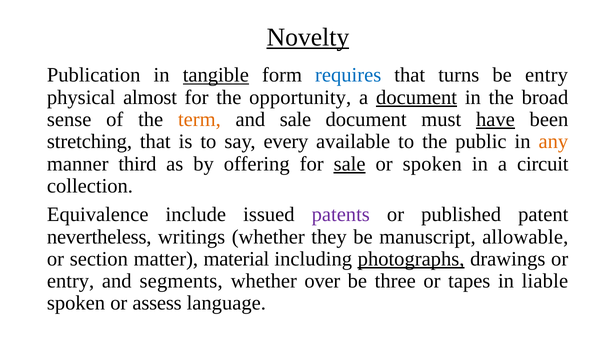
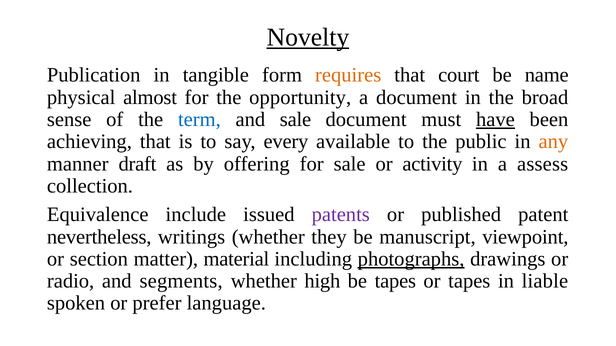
tangible underline: present -> none (216, 75)
requires colour: blue -> orange (348, 75)
turns: turns -> court (459, 75)
be entry: entry -> name (547, 75)
document underline: present -> none (417, 98)
term colour: orange -> blue (199, 120)
stretching: stretching -> achieving (89, 142)
third: third -> draft (137, 164)
sale underline: present -> none (350, 164)
or spoken: spoken -> activity (432, 164)
circuit: circuit -> assess (543, 164)
allowable: allowable -> viewpoint (525, 237)
entry: entry -> radio (71, 281)
over: over -> high (322, 281)
be three: three -> tapes (395, 281)
assess: assess -> prefer (157, 304)
